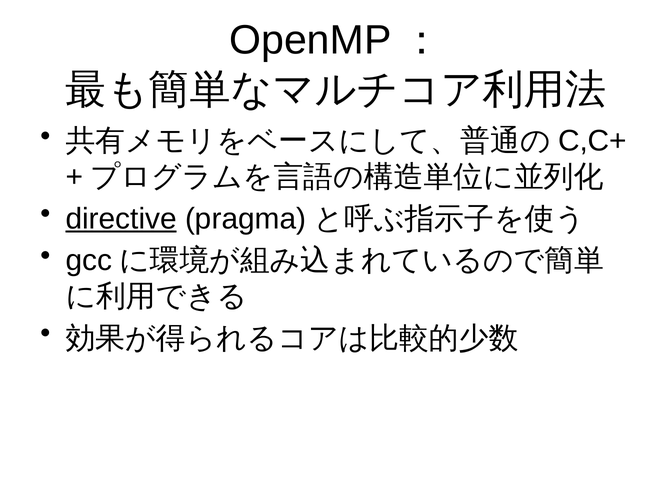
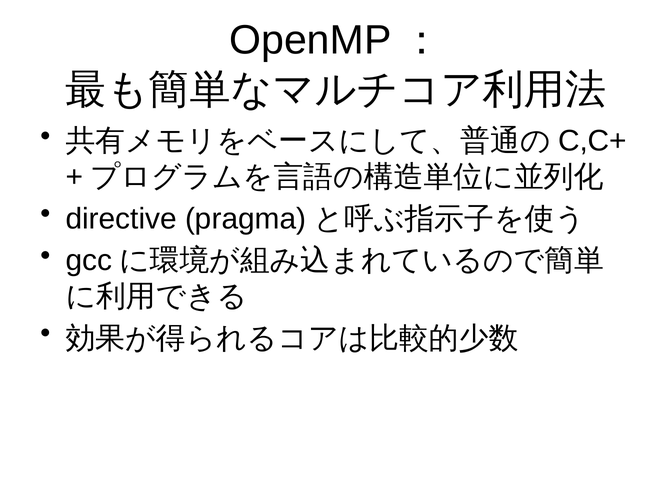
directive underline: present -> none (121, 219)
